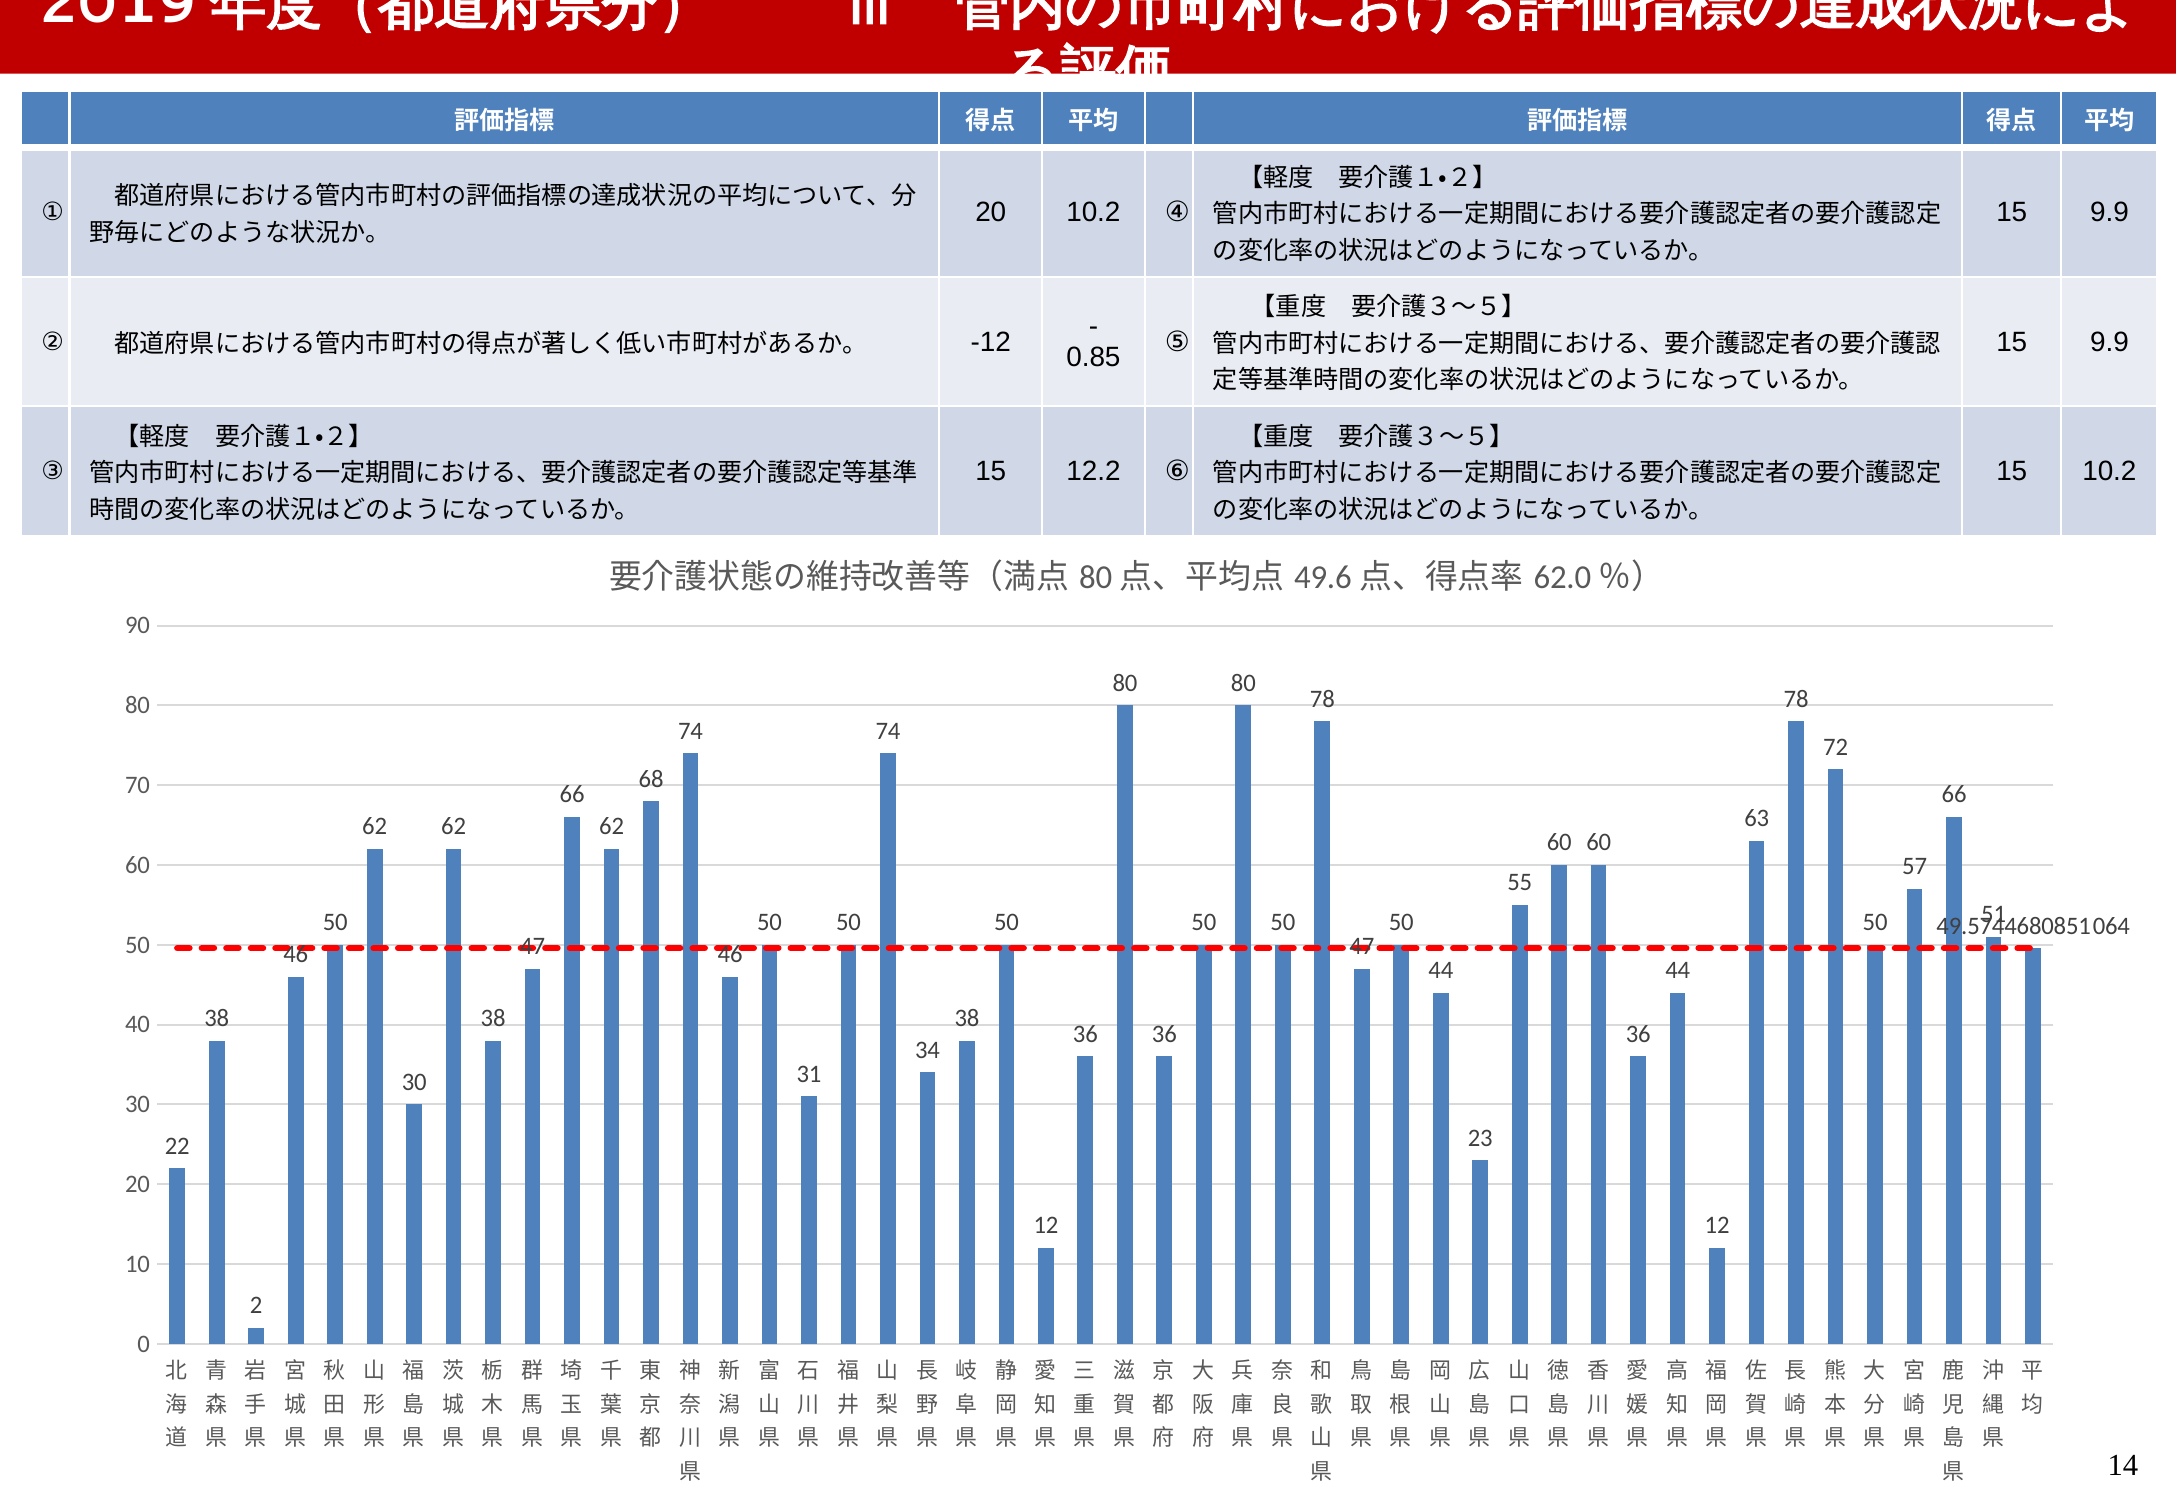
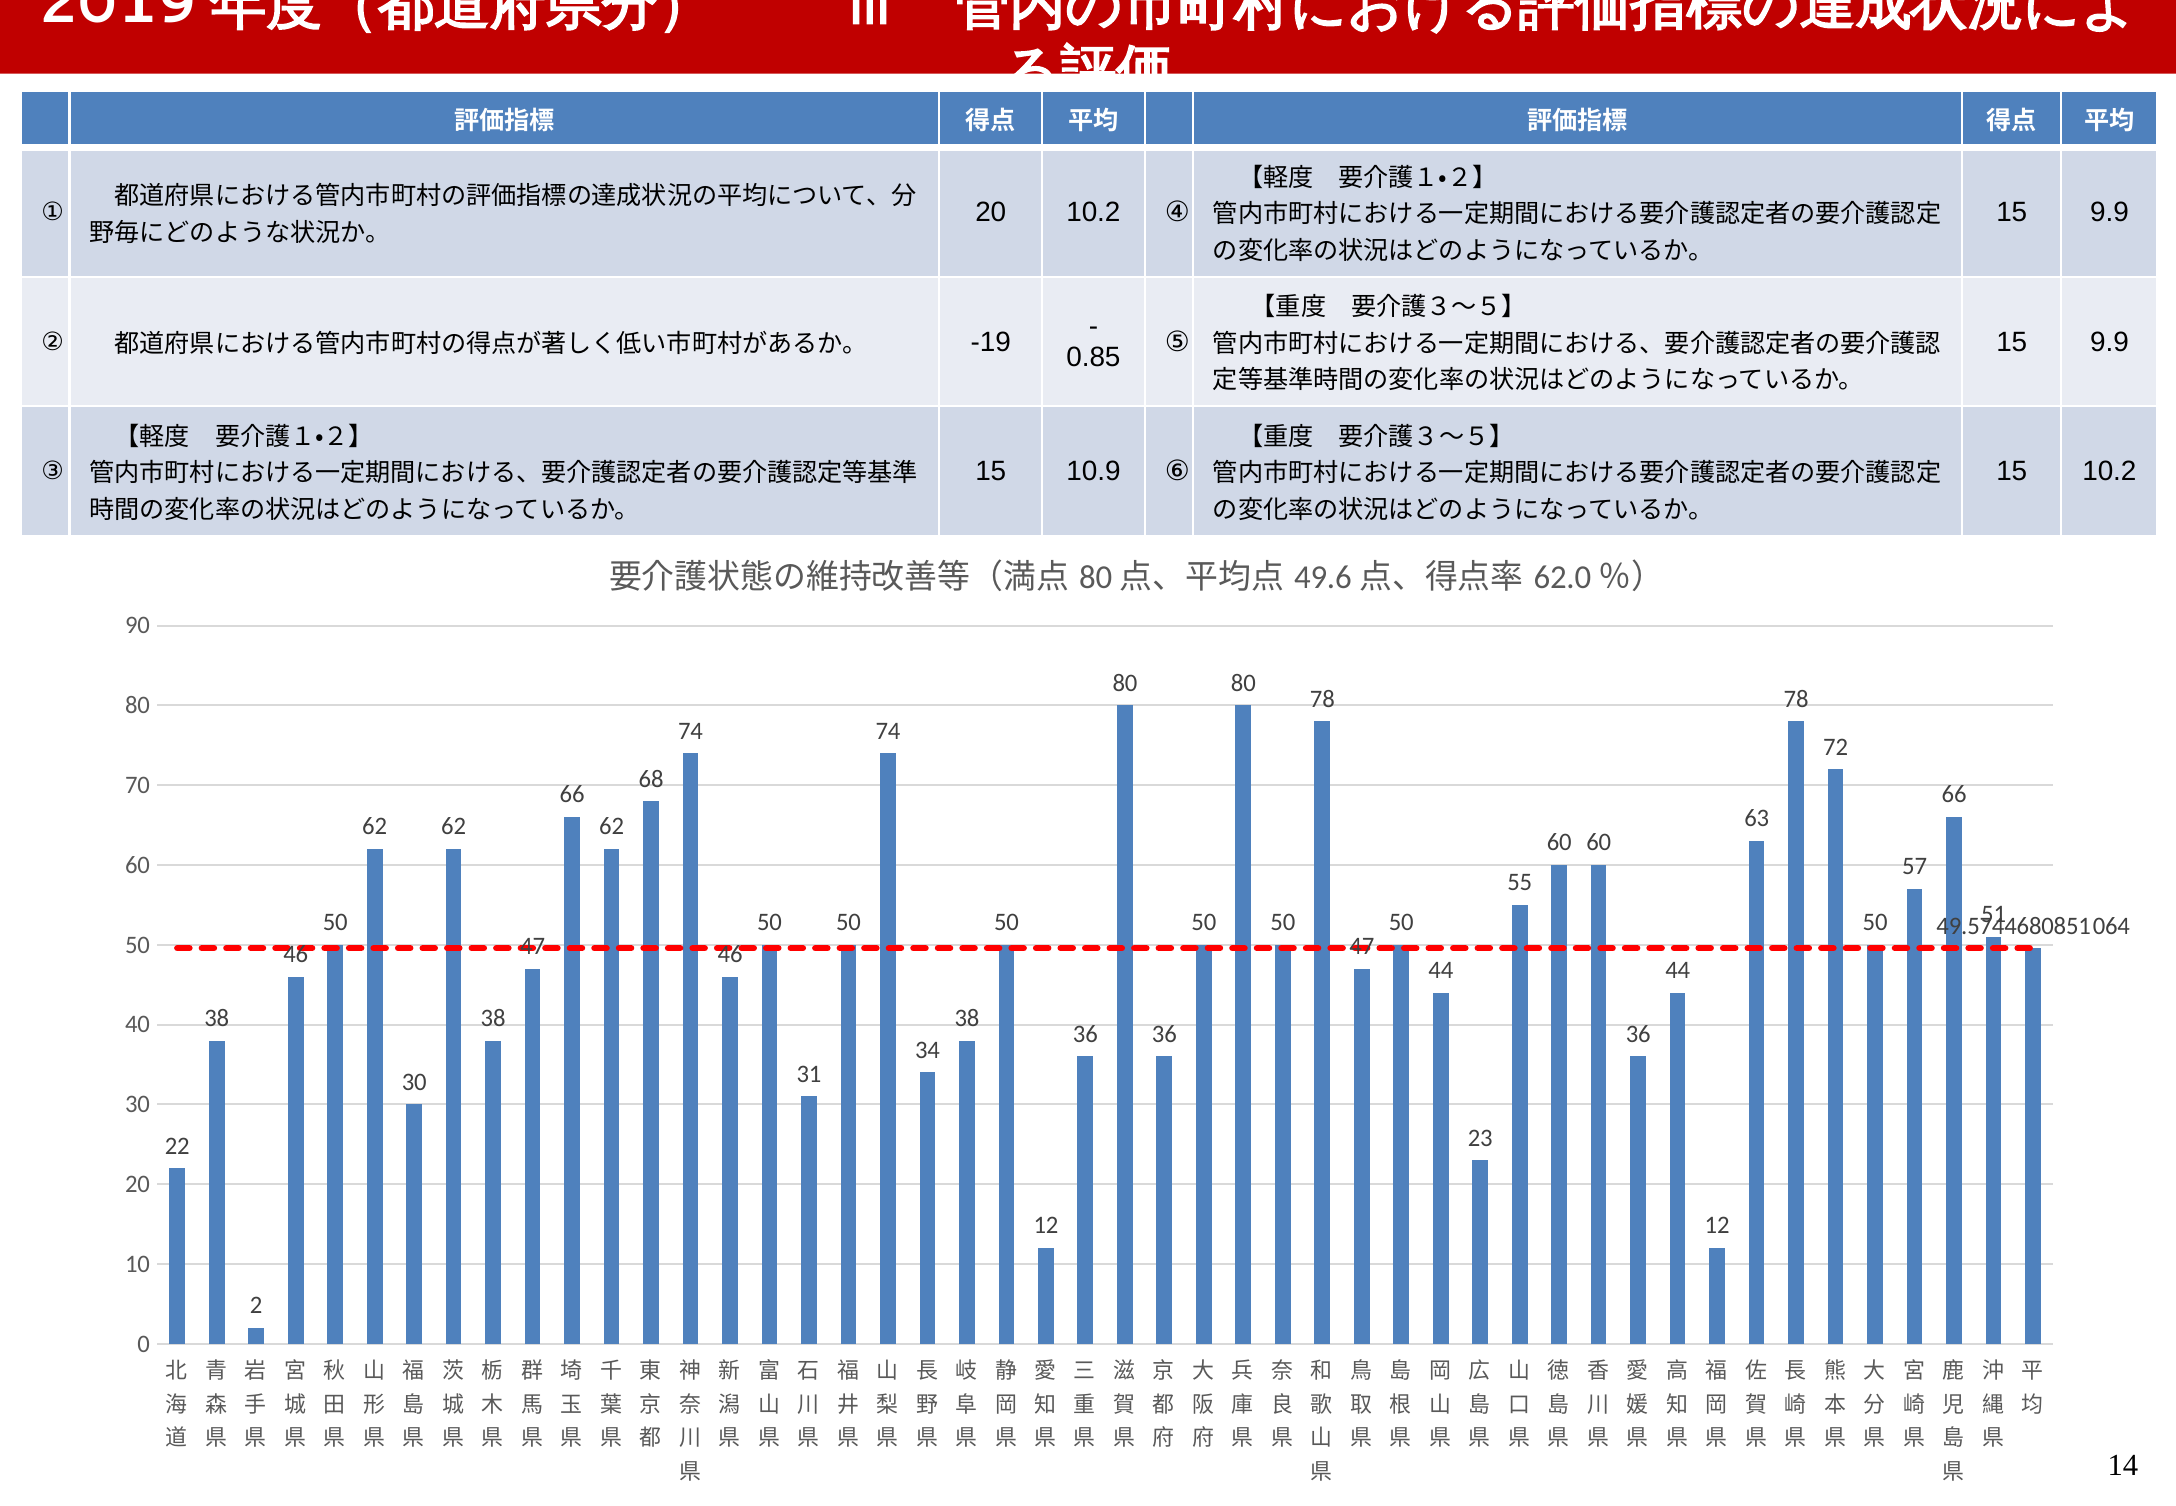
-12: -12 -> -19 (991, 342)
12.2: 12.2 -> 10.9 (1094, 472)
